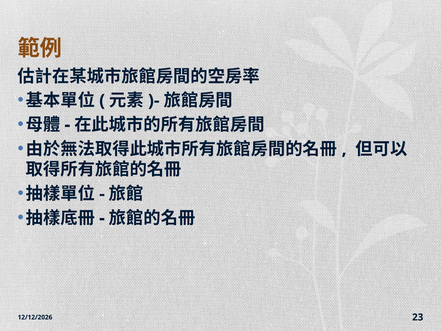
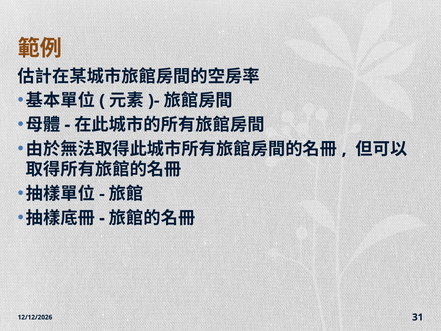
23: 23 -> 31 (418, 317)
